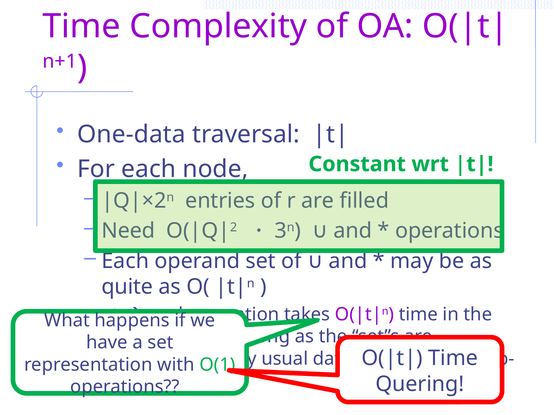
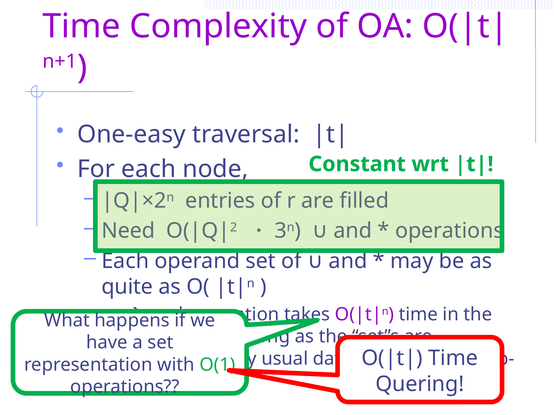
One-data: One-data -> One-easy (131, 135)
